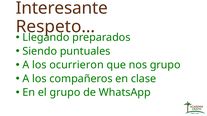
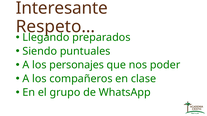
ocurrieron: ocurrieron -> personajes (77, 65)
nos grupo: grupo -> poder (165, 65)
